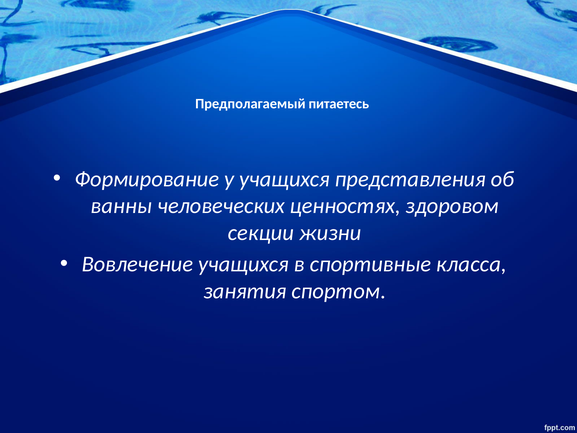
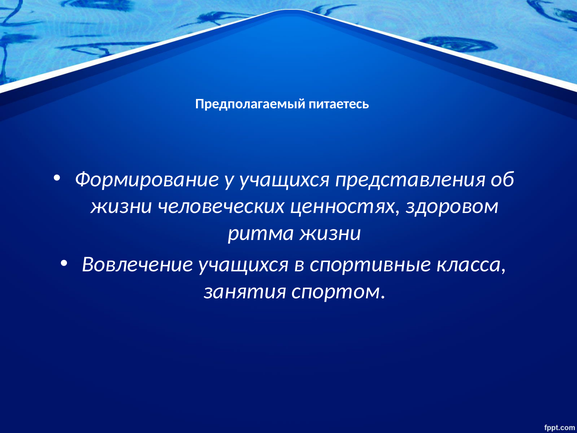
ванны: ванны -> жизни (121, 206)
секции: секции -> ритма (261, 233)
